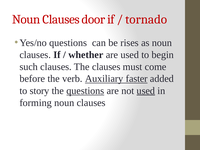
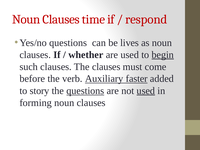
door: door -> time (93, 19)
tornado: tornado -> respond (146, 19)
rises: rises -> lives (130, 43)
begin underline: none -> present (163, 55)
